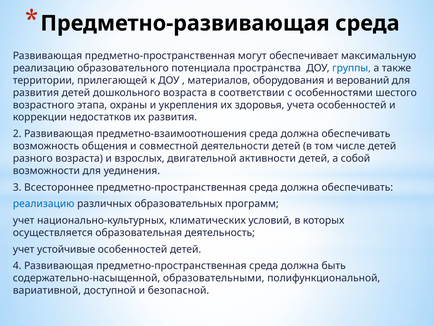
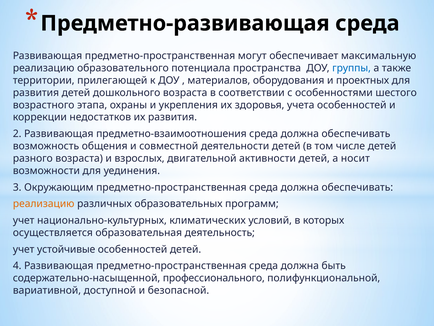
верований: верований -> проектных (363, 80)
собой: собой -> носит (355, 158)
Всестороннее: Всестороннее -> Окружающим (59, 187)
реализацию colour: blue -> orange (44, 204)
образовательными: образовательными -> профессионального (214, 278)
